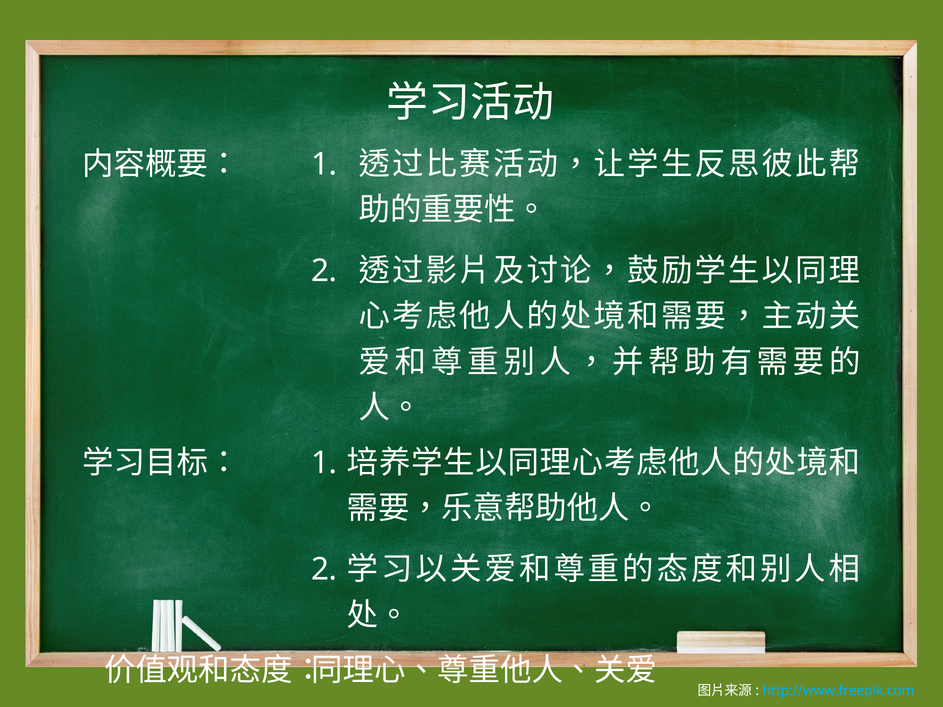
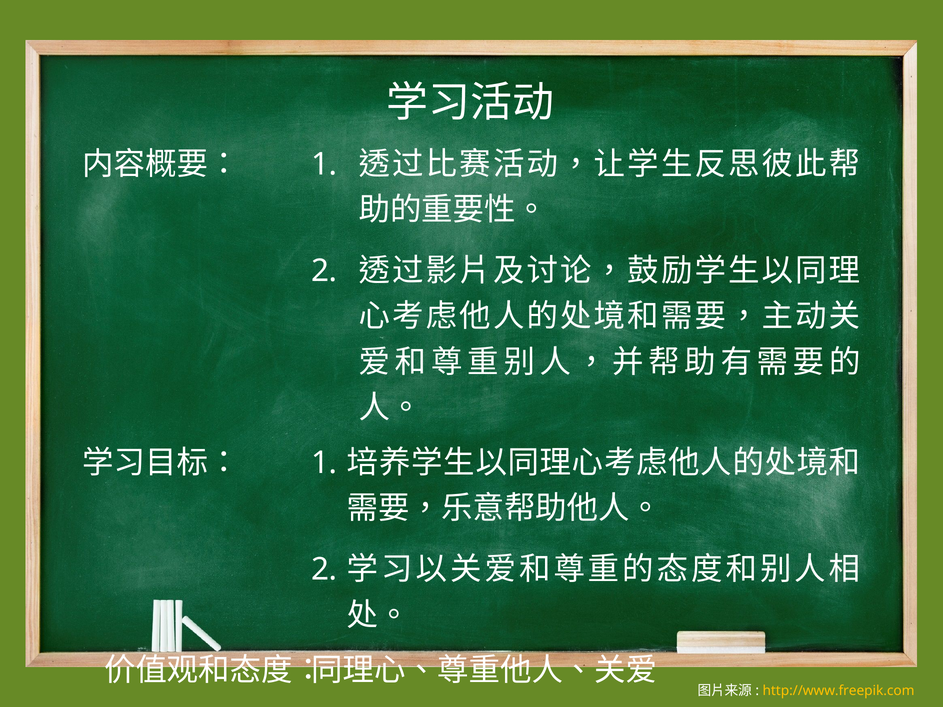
http://www.freepik.com colour: light blue -> yellow (839, 691)
